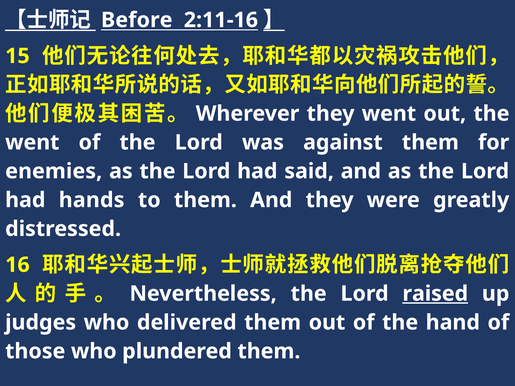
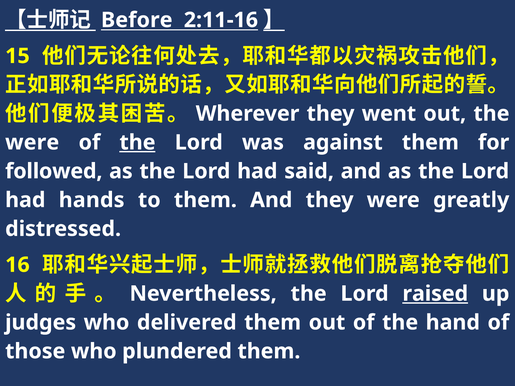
went: went -> were (32, 143)
the underline: none -> present (137, 143)
enemies: enemies -> followed (54, 171)
